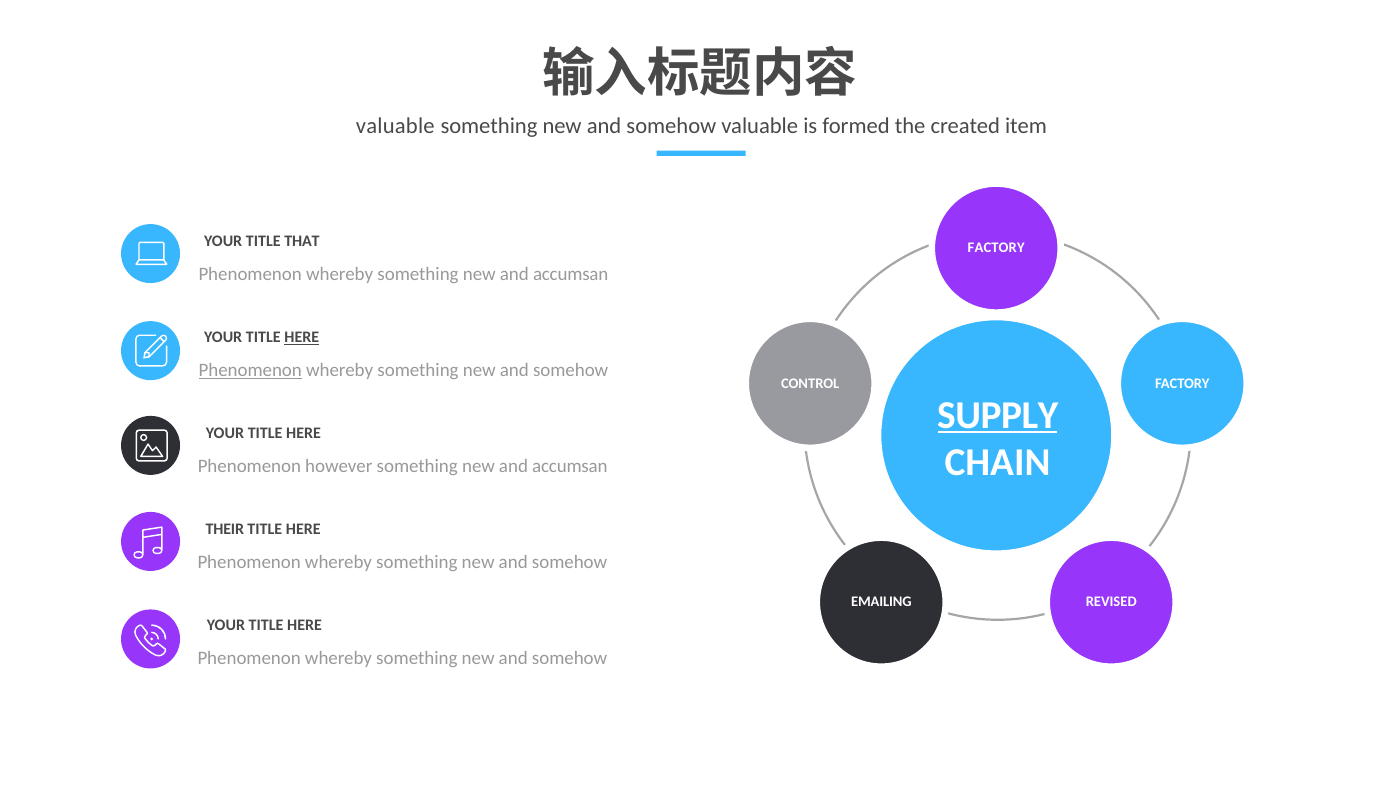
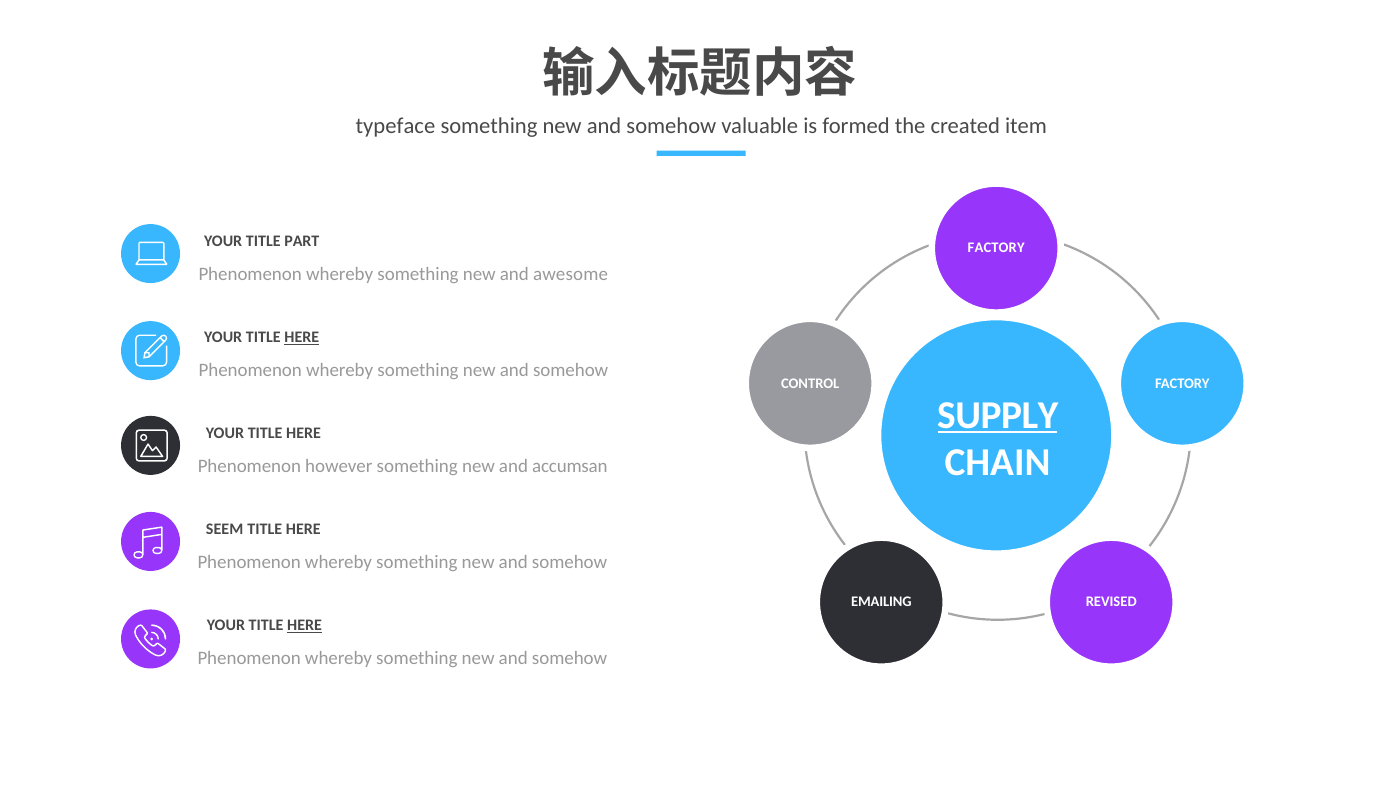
valuable: valuable -> typeface (395, 126)
THAT: THAT -> PART (302, 241)
accumsan: accumsan -> awesome (571, 274)
Phenomenon underline: present -> none (250, 370)
THEIR: THEIR -> SEEM (225, 529)
HERE underline: none -> present (305, 625)
